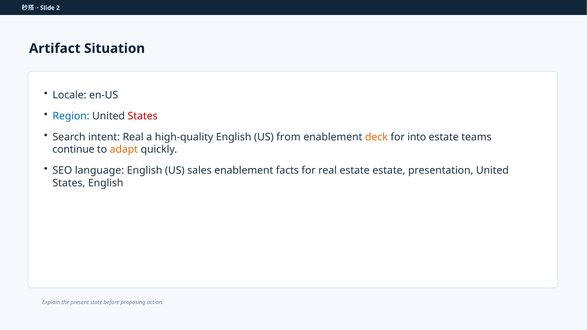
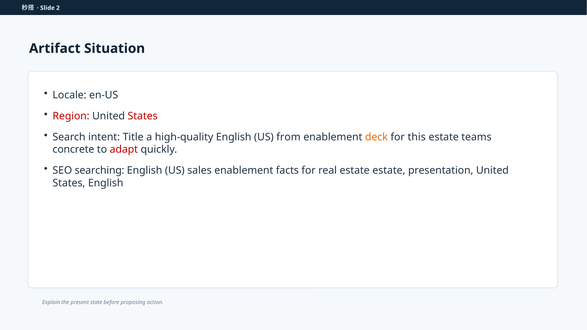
Region colour: blue -> red (71, 116)
intent Real: Real -> Title (133, 137)
into: into -> this (417, 137)
continue: continue -> concrete (73, 150)
adapt colour: orange -> red (124, 150)
language: language -> searching (100, 171)
